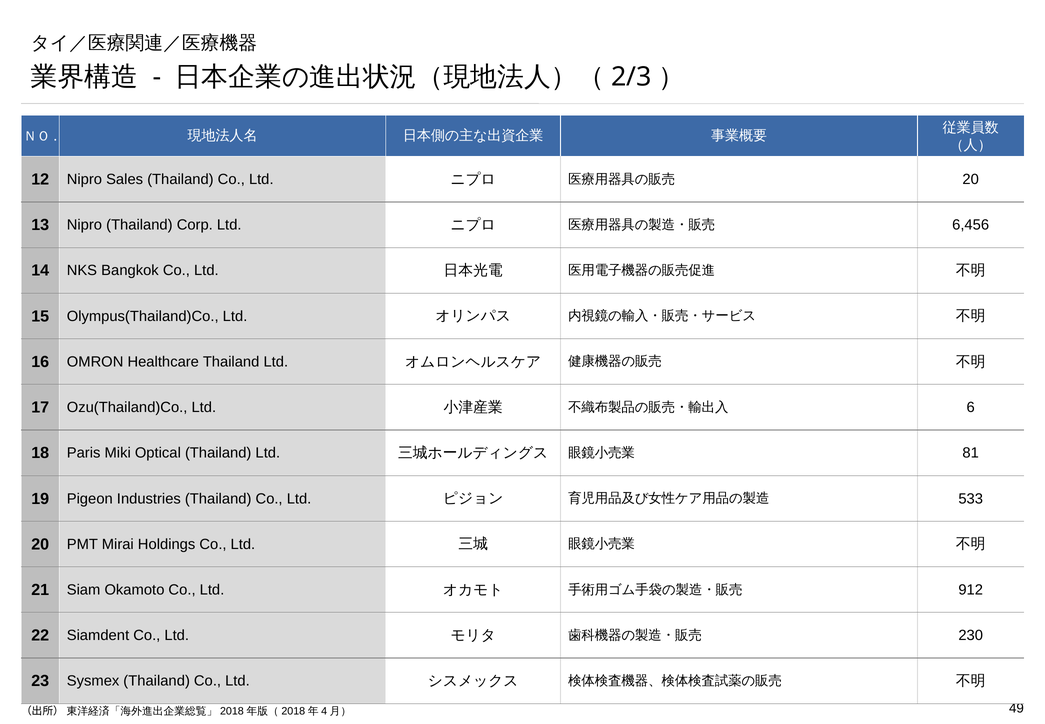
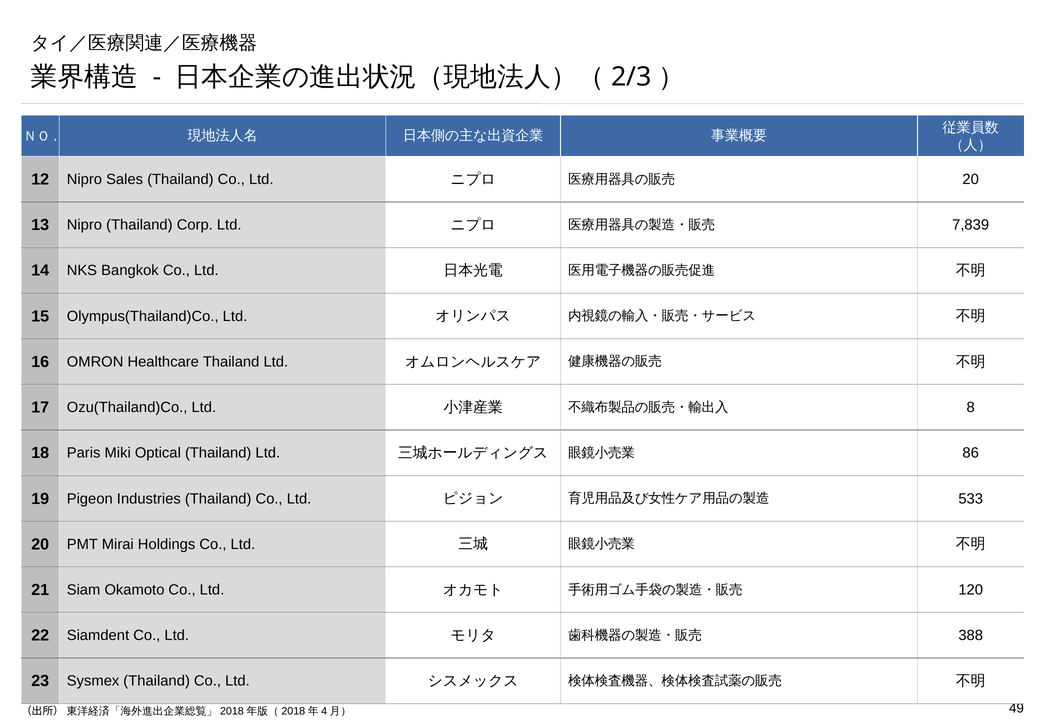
6,456: 6,456 -> 7,839 (971, 225)
6: 6 -> 8 (971, 407)
81: 81 -> 86 (971, 453)
912: 912 -> 120 (971, 589)
230: 230 -> 388 (971, 635)
